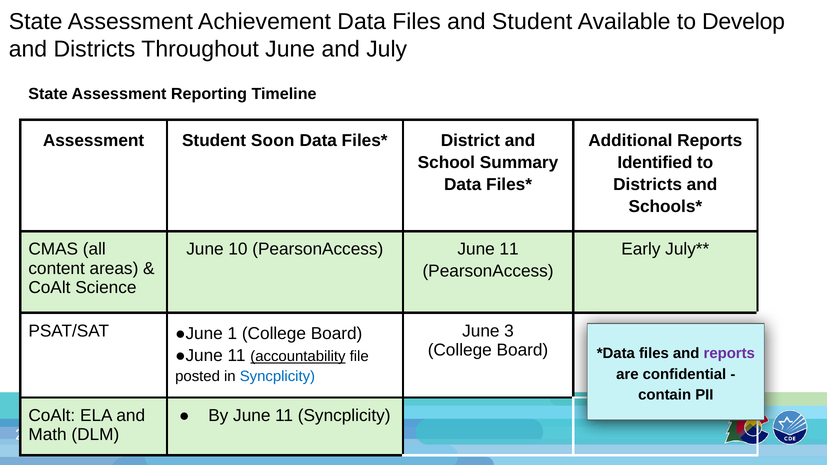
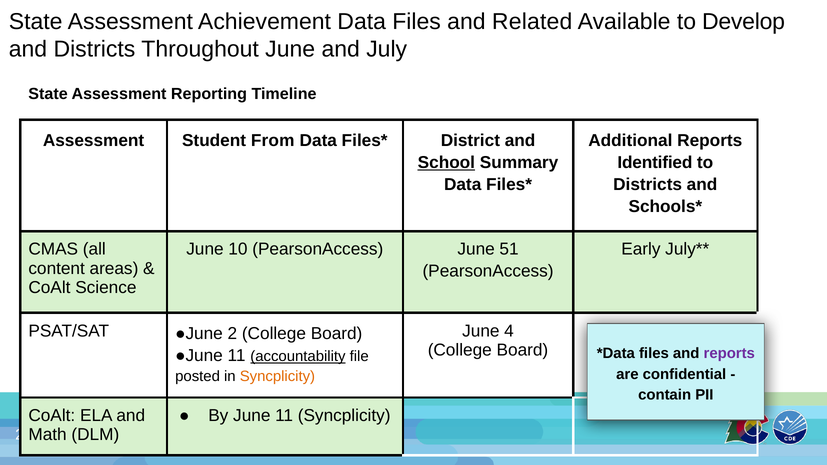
and Student: Student -> Related (532, 22)
Soon: Soon -> From (273, 141)
School underline: none -> present (446, 163)
PearsonAccess June 11: 11 -> 51 (509, 249)
1: 1 -> 2 (232, 334)
3: 3 -> 4 (509, 331)
Syncplicity colour: blue -> orange (277, 376)
